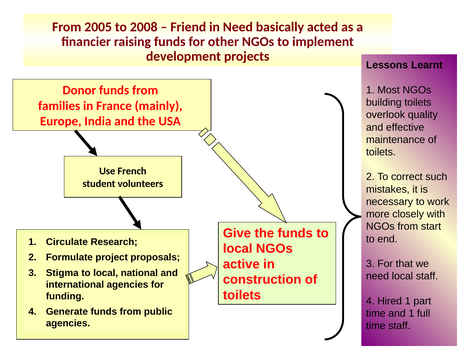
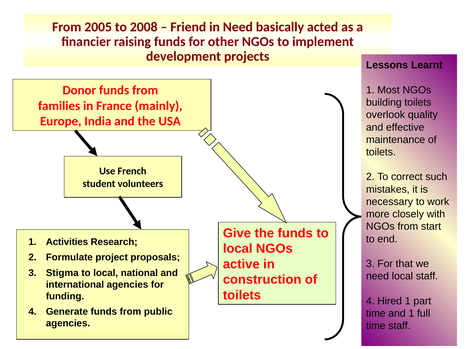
Circulate: Circulate -> Activities (67, 242)
